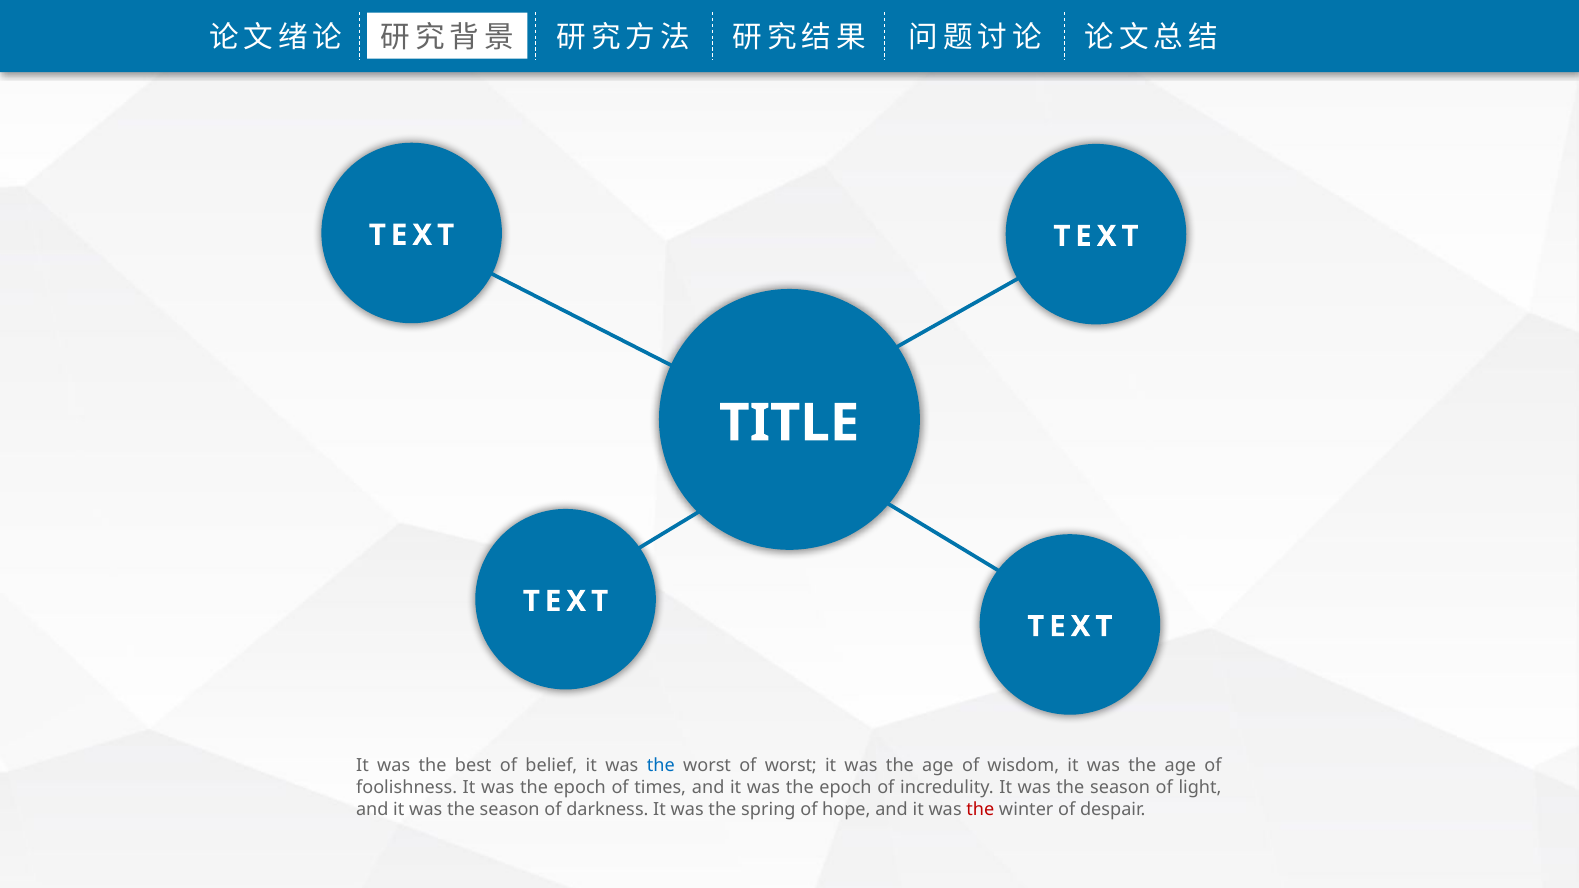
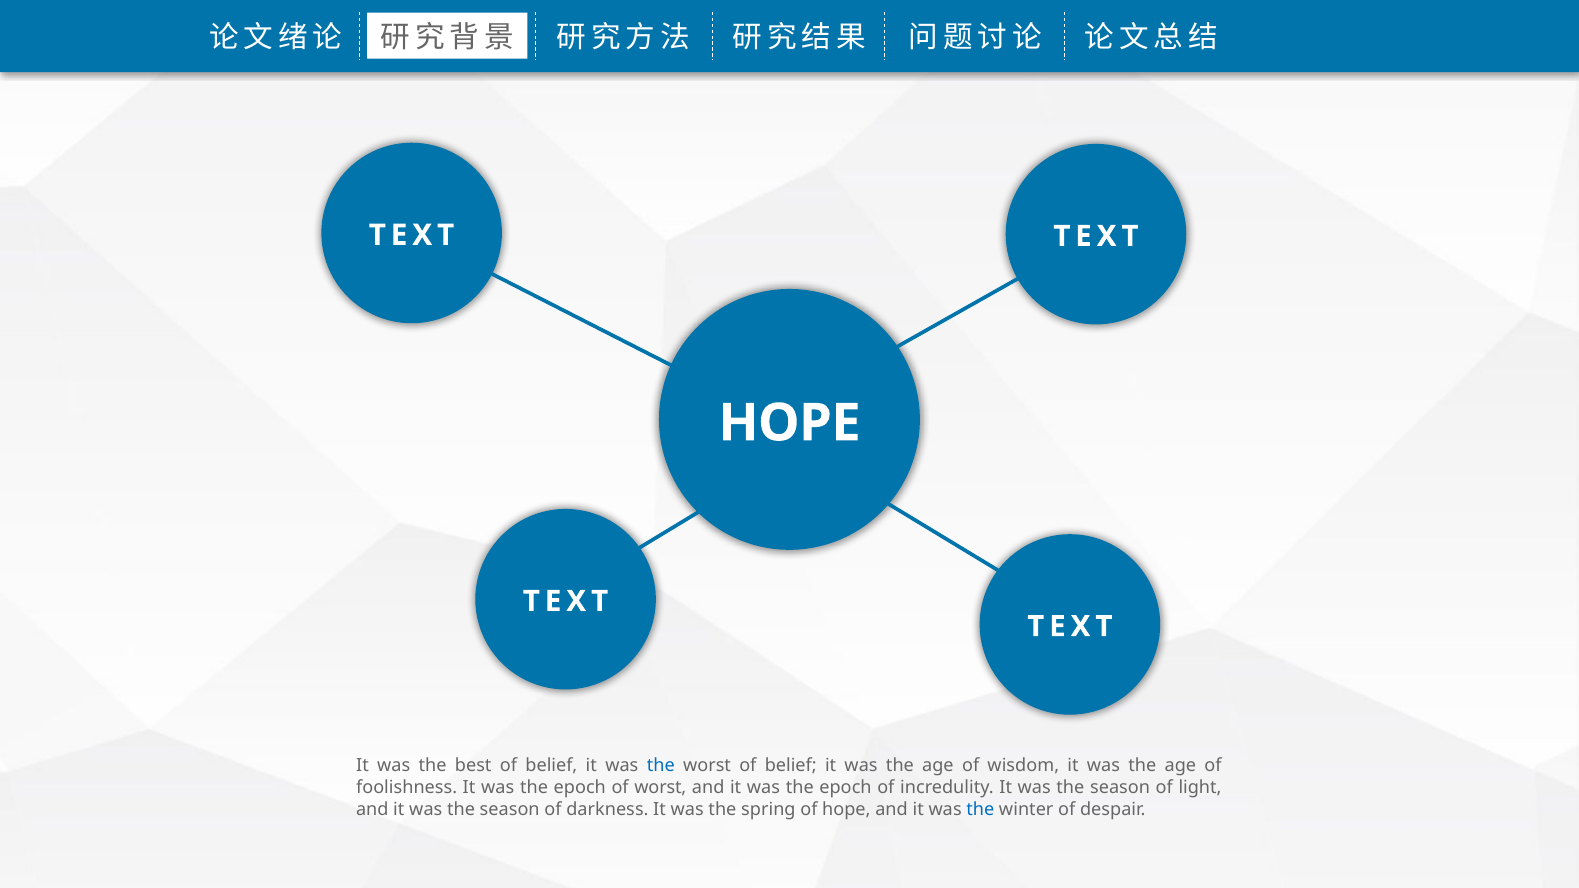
TITLE: TITLE -> HOPE (790, 423)
worst of worst: worst -> belief (791, 766)
of times: times -> worst (660, 788)
the colour: red -> blue (980, 809)
